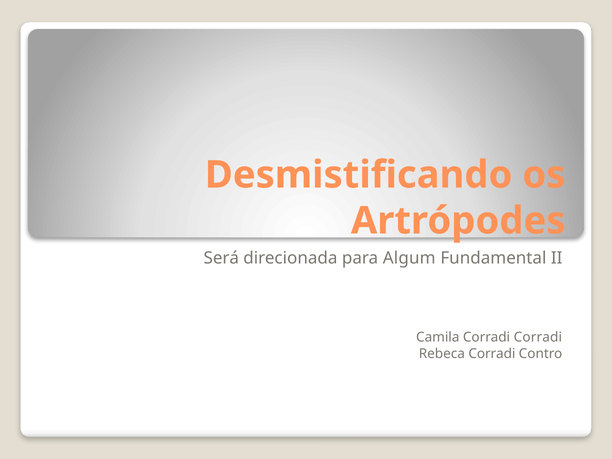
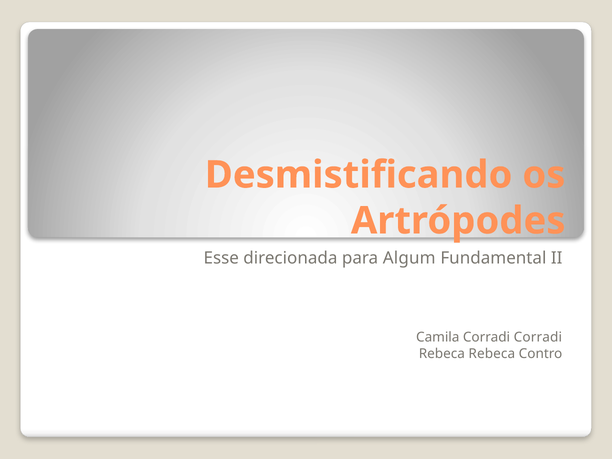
Será: Será -> Esse (221, 258)
Rebeca Corradi: Corradi -> Rebeca (492, 354)
